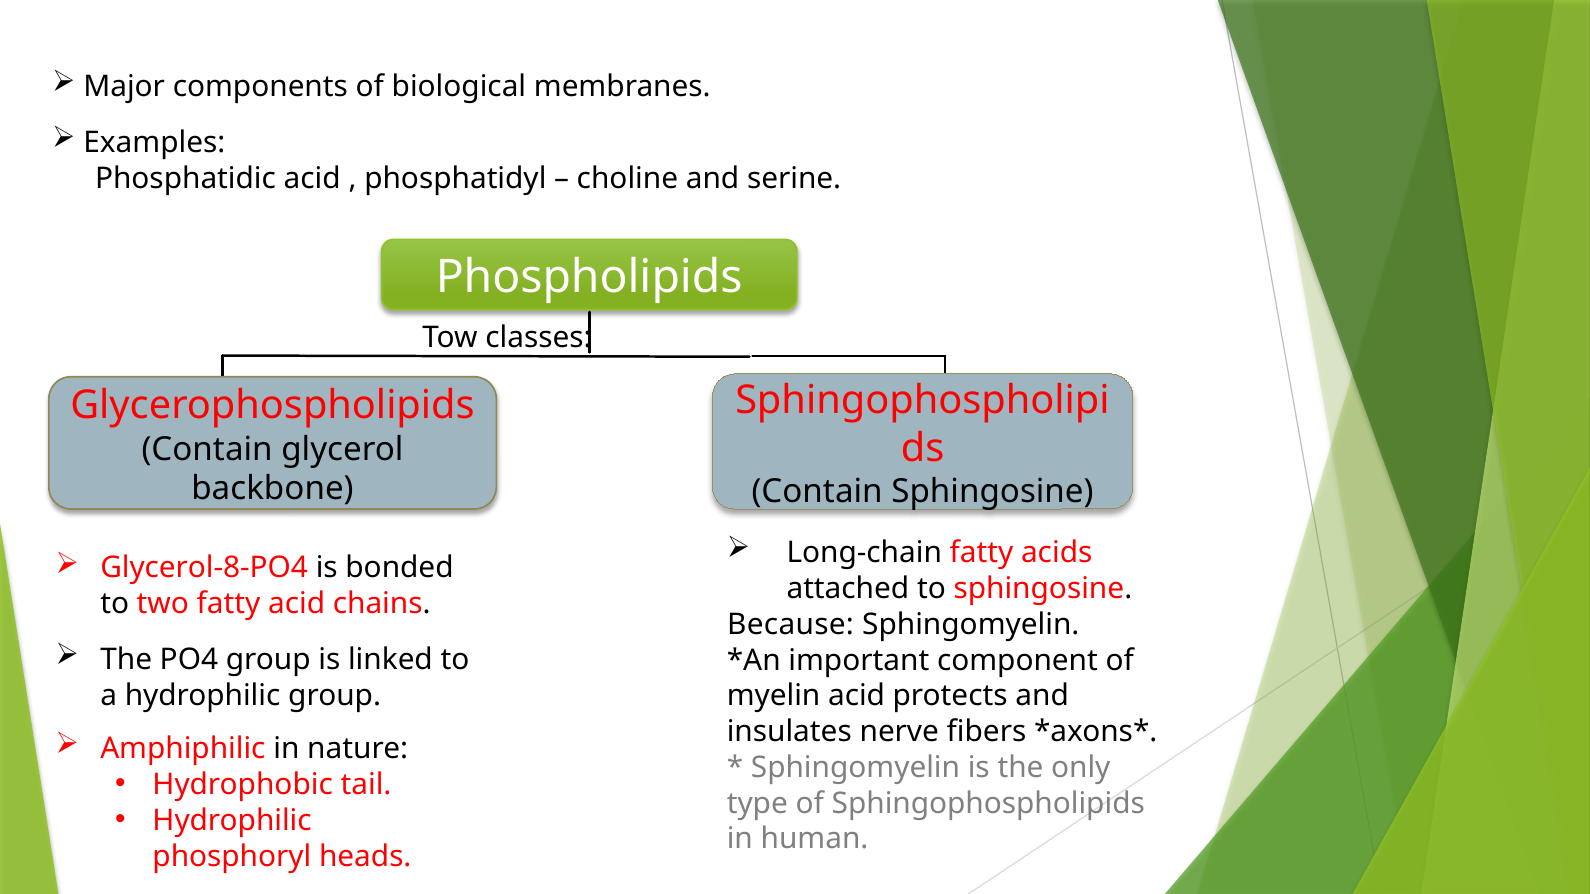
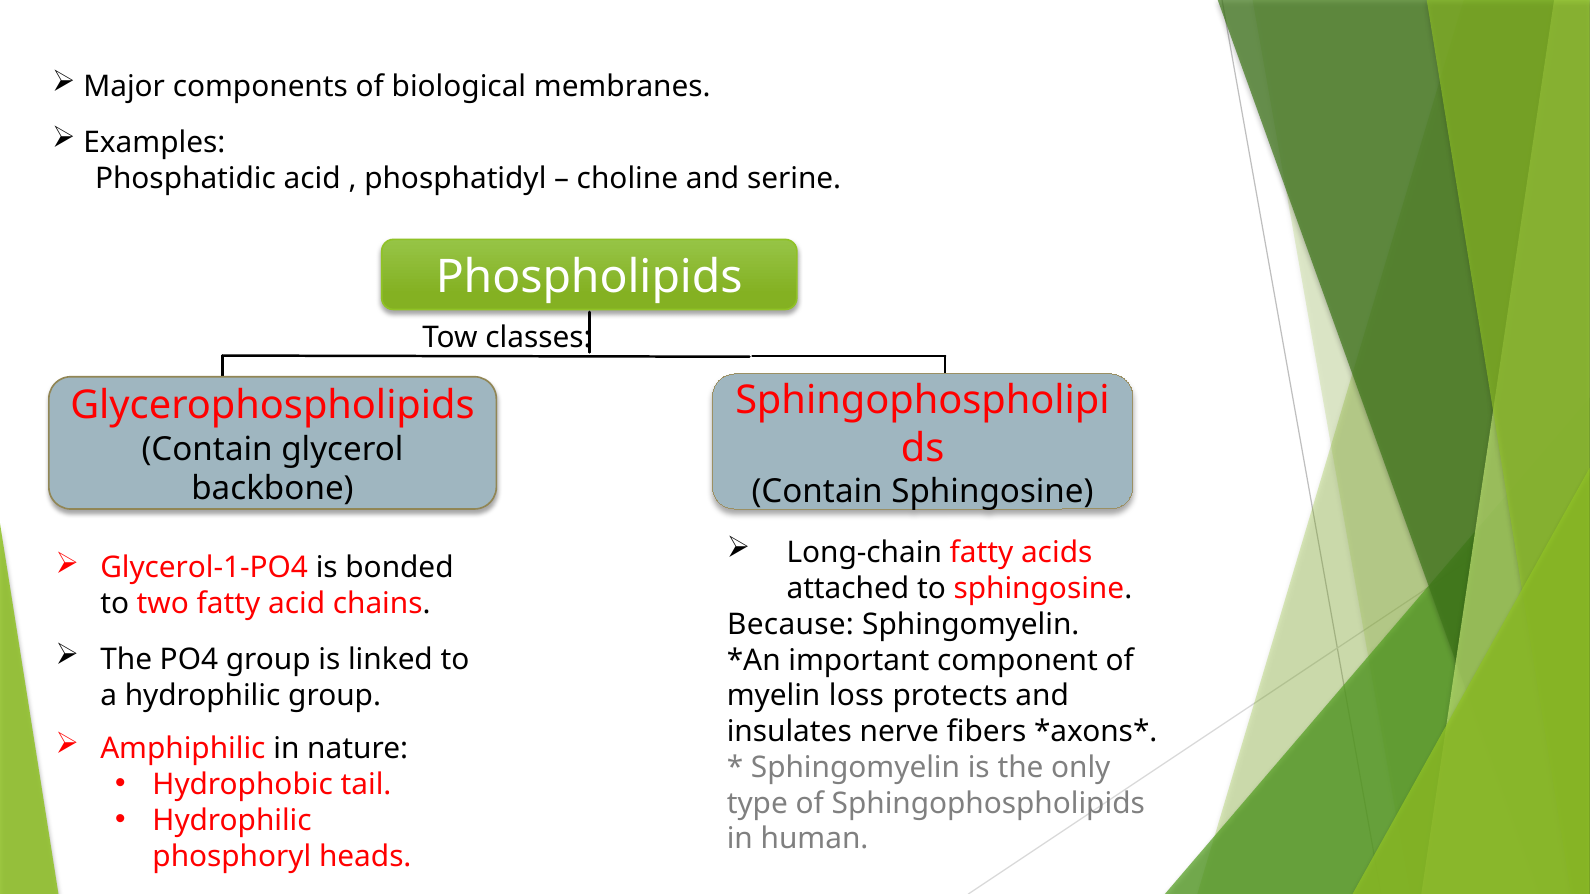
Glycerol-8-PO4: Glycerol-8-PO4 -> Glycerol-1-PO4 (204, 568)
myelin acid: acid -> loss (856, 696)
